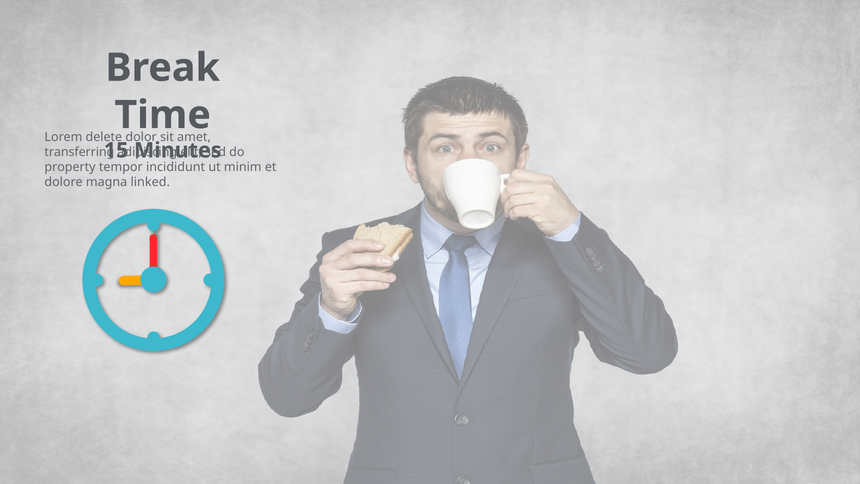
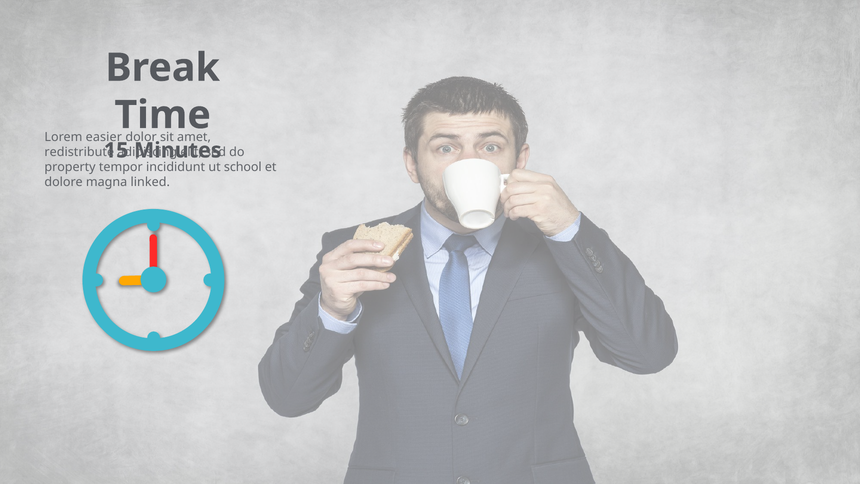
delete: delete -> easier (104, 137)
transferring: transferring -> redistribute (79, 152)
minim: minim -> school (243, 167)
